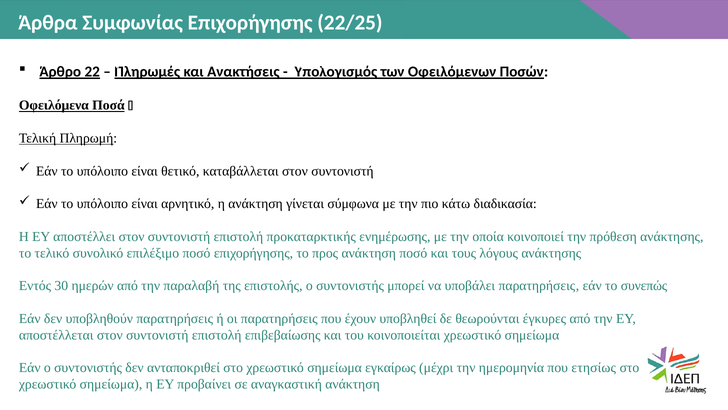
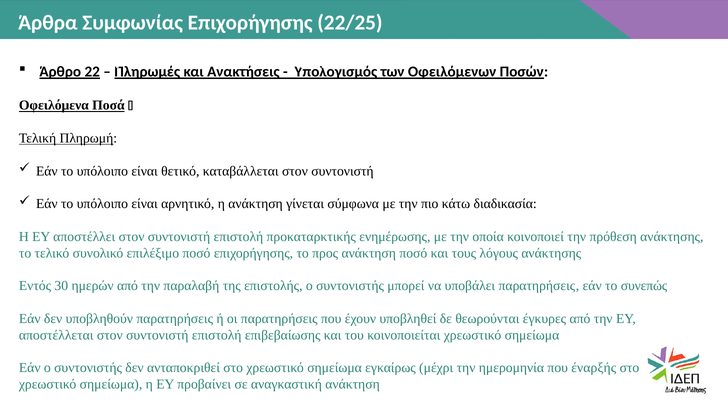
ετησίως: ετησίως -> έναρξής (594, 367)
